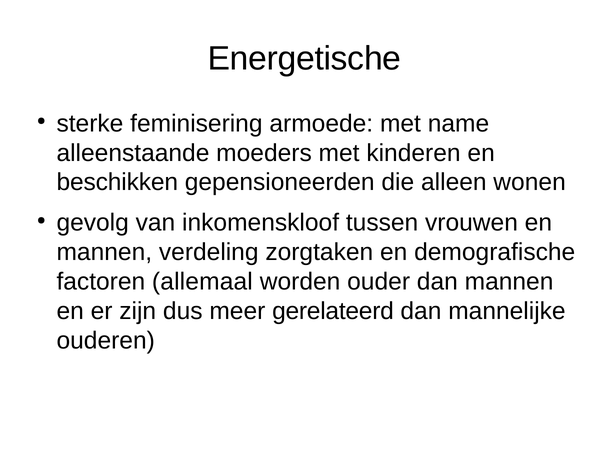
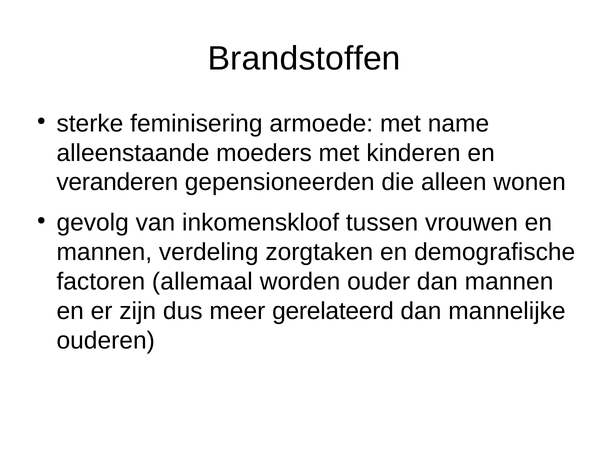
Energetische: Energetische -> Brandstoffen (304, 59)
beschikken: beschikken -> veranderen (117, 182)
